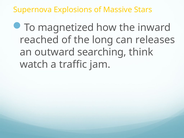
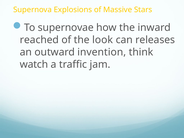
magnetized: magnetized -> supernovae (66, 28)
long: long -> look (103, 40)
searching: searching -> invention (102, 52)
